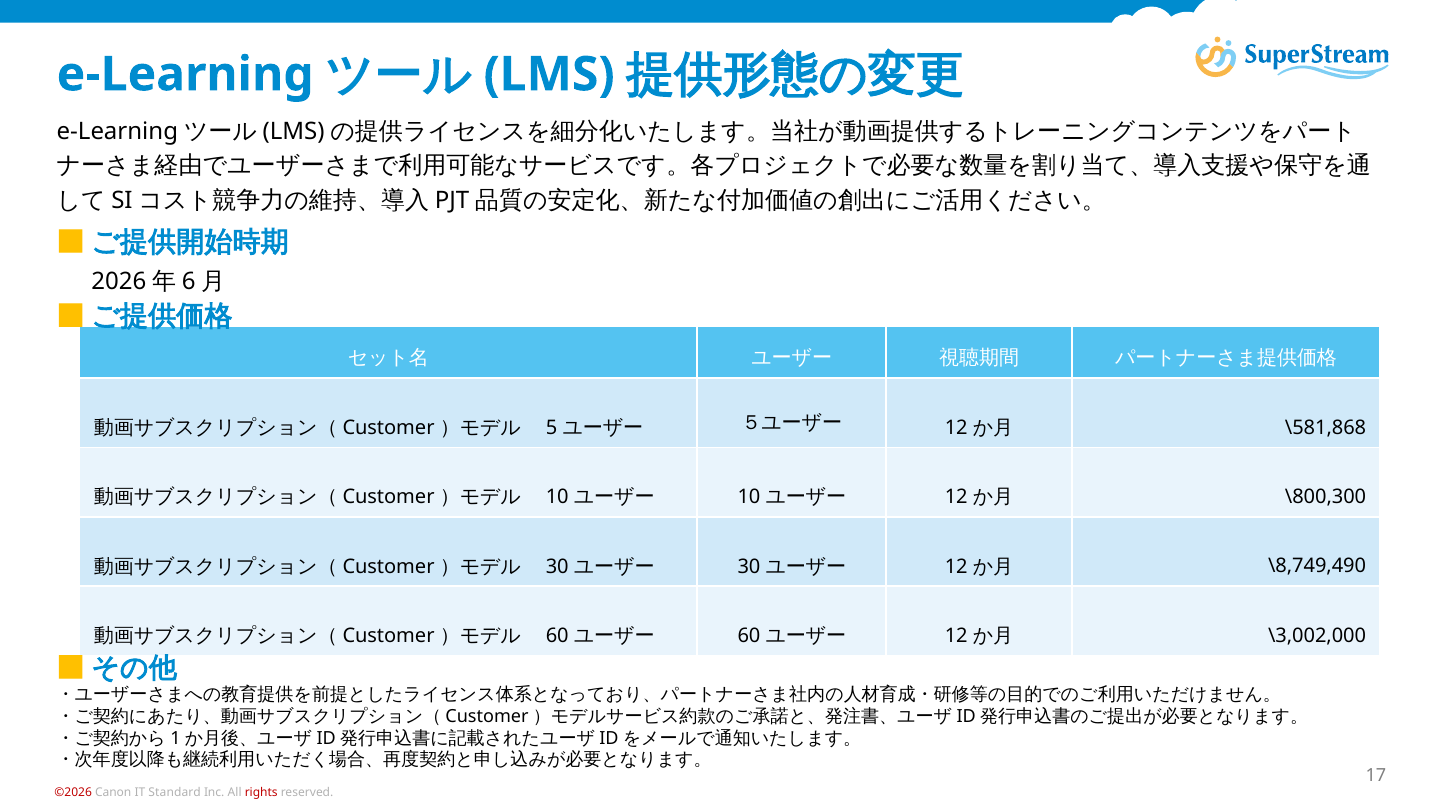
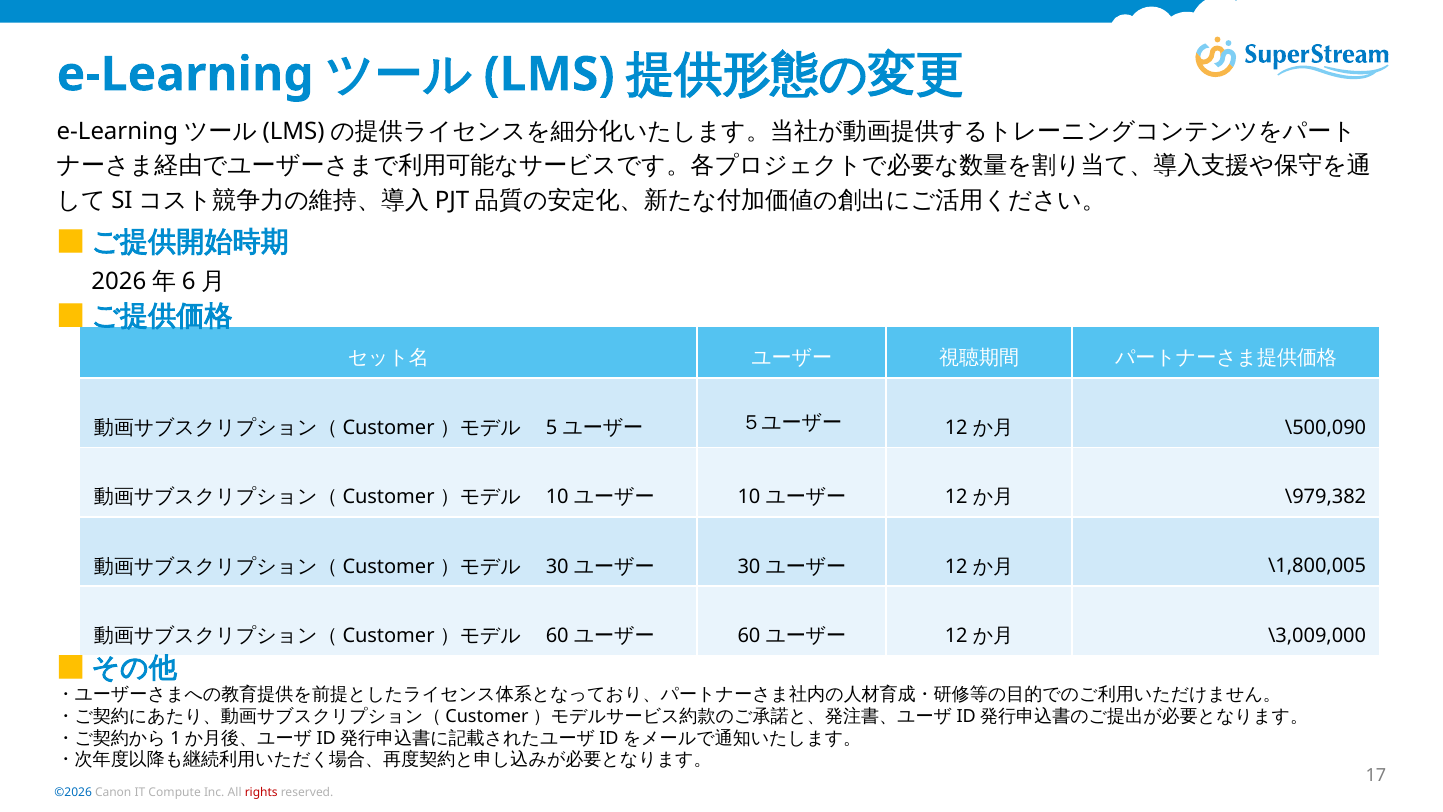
\581,868: \581,868 -> \500,090 (1326, 427)
\800,300: \800,300 -> \979,382 (1326, 497)
\8,749,490: \8,749,490 -> \1,800,005 (1317, 566)
\3,002,000: \3,002,000 -> \3,009,000 (1317, 635)
©2026 colour: red -> blue (73, 793)
Standard: Standard -> Compute (175, 793)
